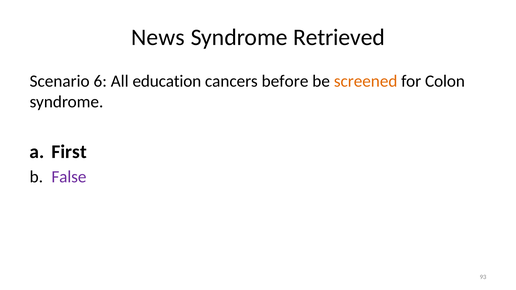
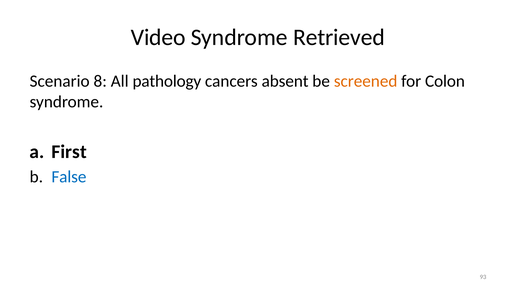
News: News -> Video (158, 37)
6: 6 -> 8 (100, 81)
education: education -> pathology (167, 81)
before: before -> absent (285, 81)
False colour: purple -> blue (69, 177)
